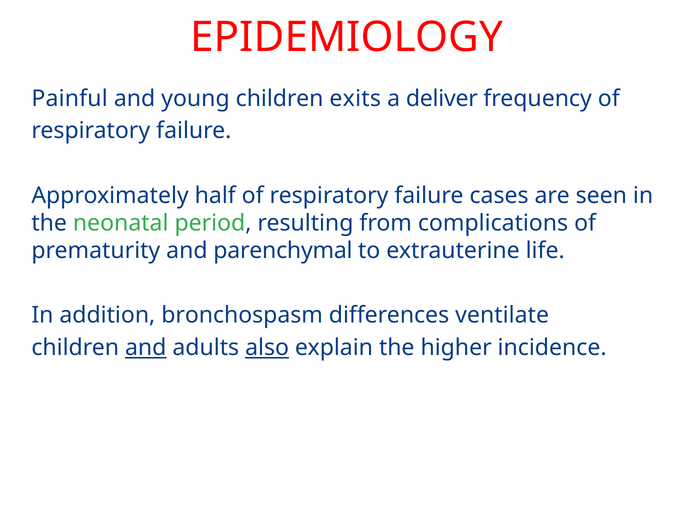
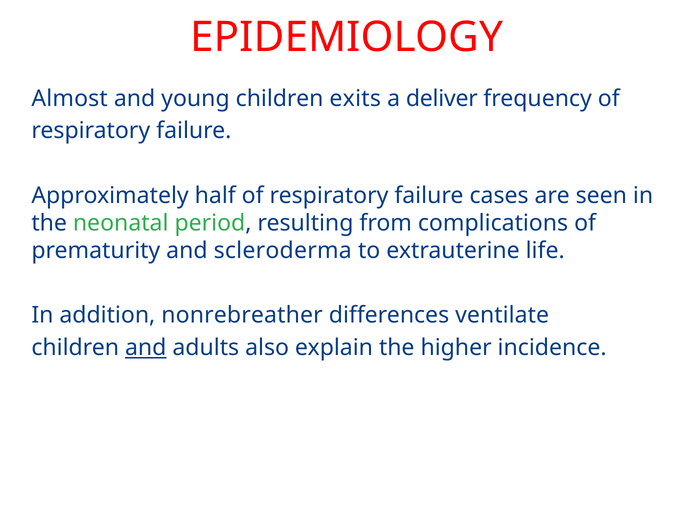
Painful: Painful -> Almost (70, 99)
parenchymal: parenchymal -> scleroderma (283, 251)
bronchospasm: bronchospasm -> nonrebreather (242, 315)
also underline: present -> none (267, 348)
